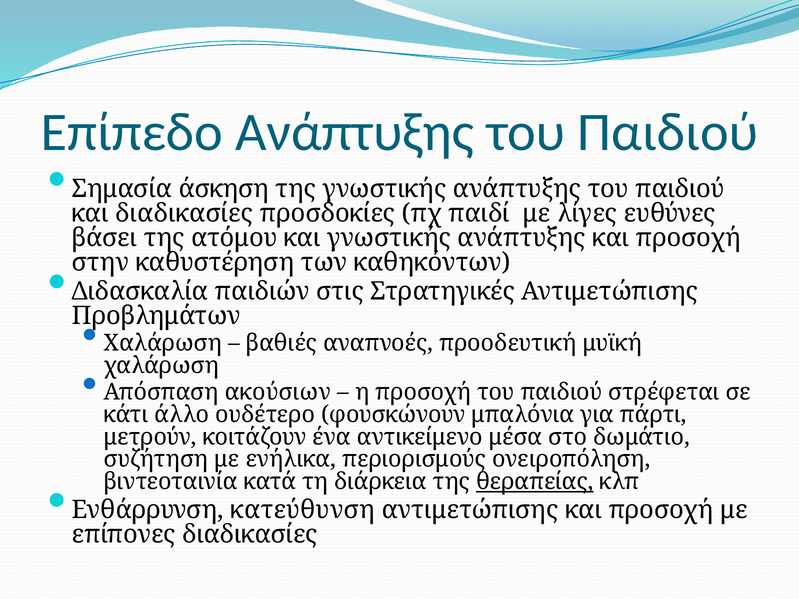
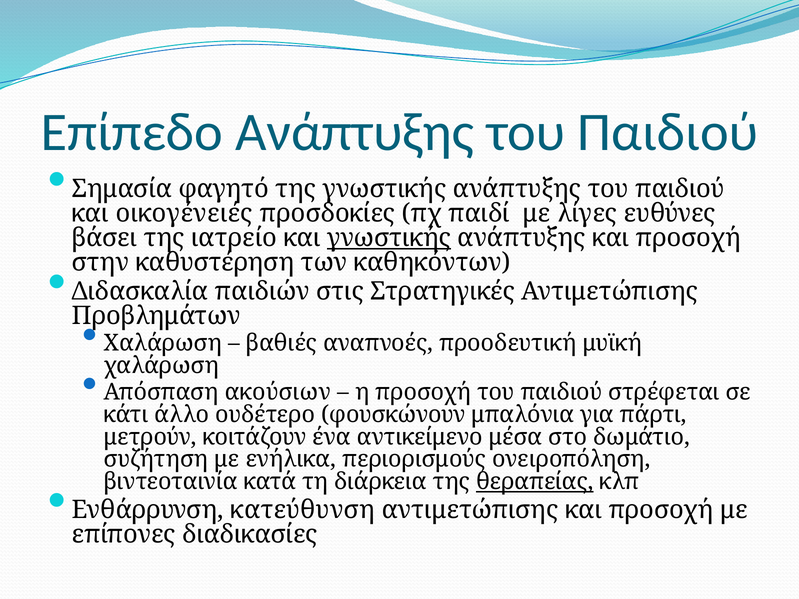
άσκηση: άσκηση -> φαγητό (224, 189)
και διαδικασίες: διαδικασίες -> οικογένειές (184, 214)
ατόμου: ατόμου -> ιατρείο (234, 238)
γνωστικής underline: none -> present (389, 238)
